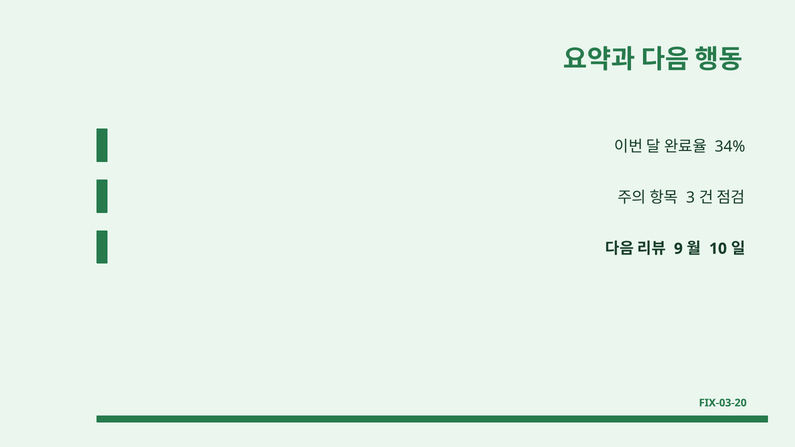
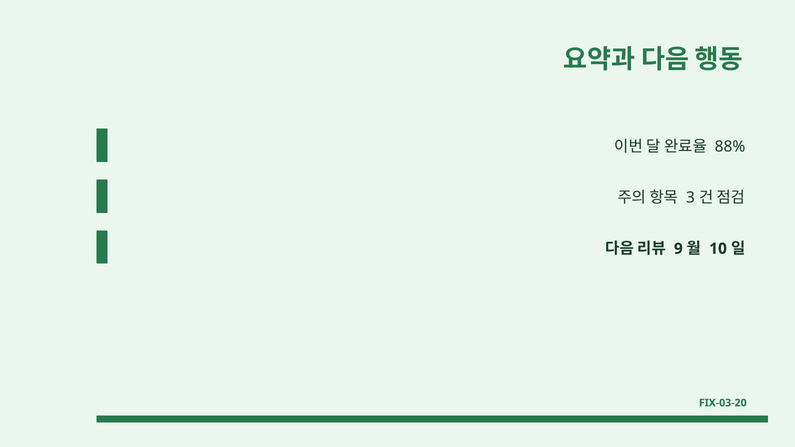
34%: 34% -> 88% (730, 147)
